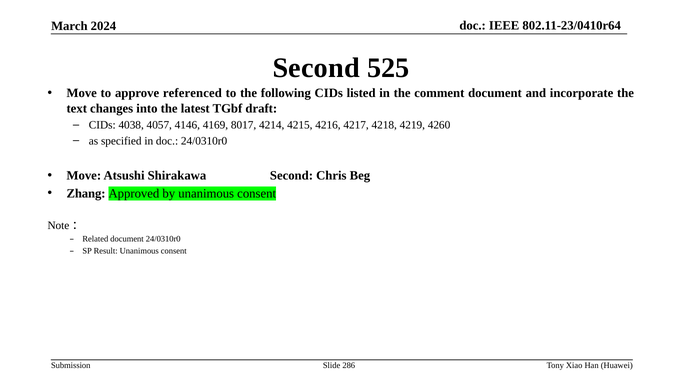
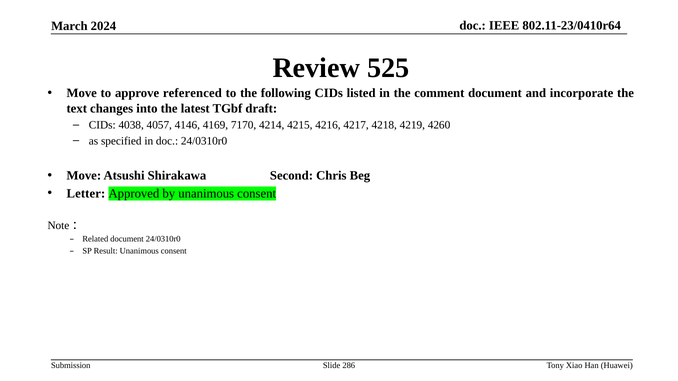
Second: Second -> Review (316, 68)
8017: 8017 -> 7170 (244, 125)
Zhang: Zhang -> Letter (86, 194)
